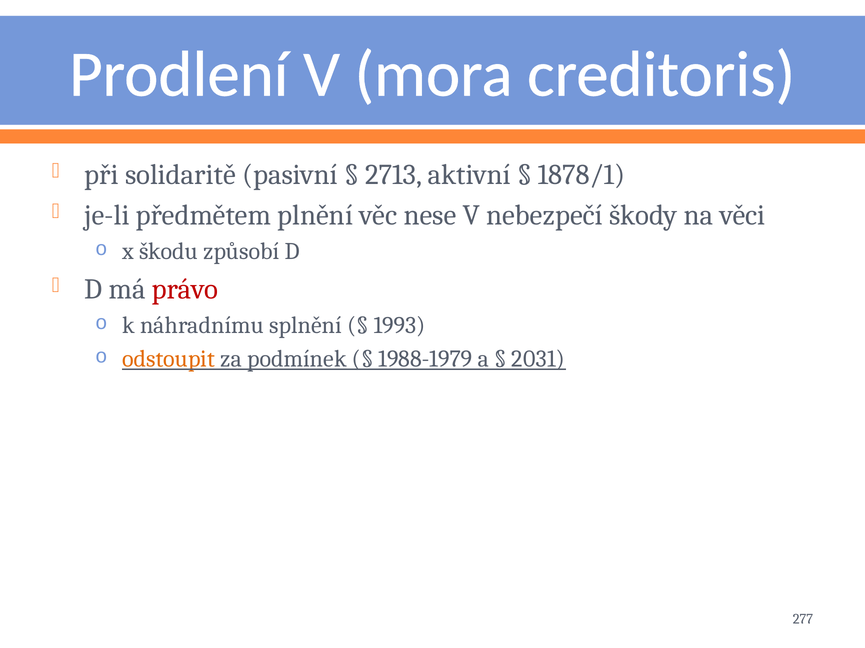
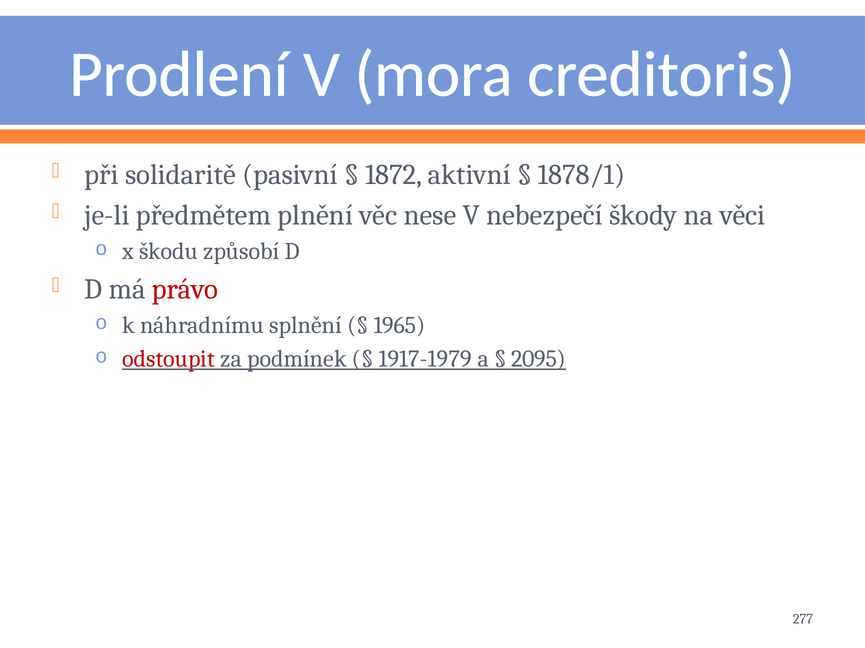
2713: 2713 -> 1872 (394, 175)
1993: 1993 -> 1965 (400, 326)
odstoupit colour: orange -> red (169, 359)
1988-1979: 1988-1979 -> 1917-1979 (425, 359)
2031: 2031 -> 2095 (539, 359)
